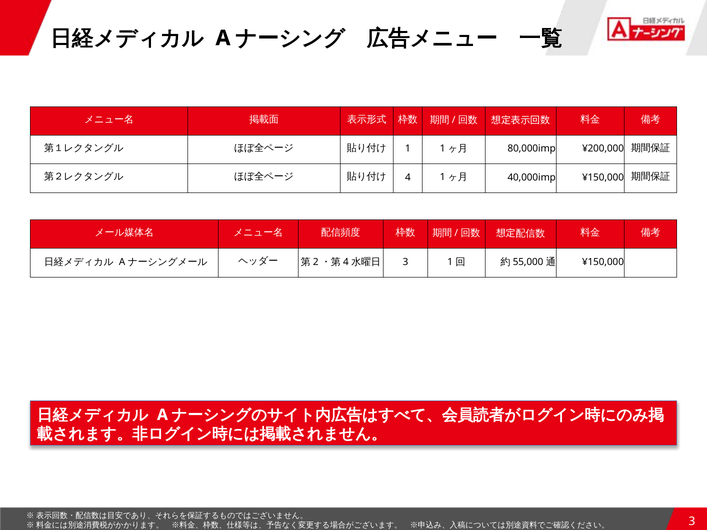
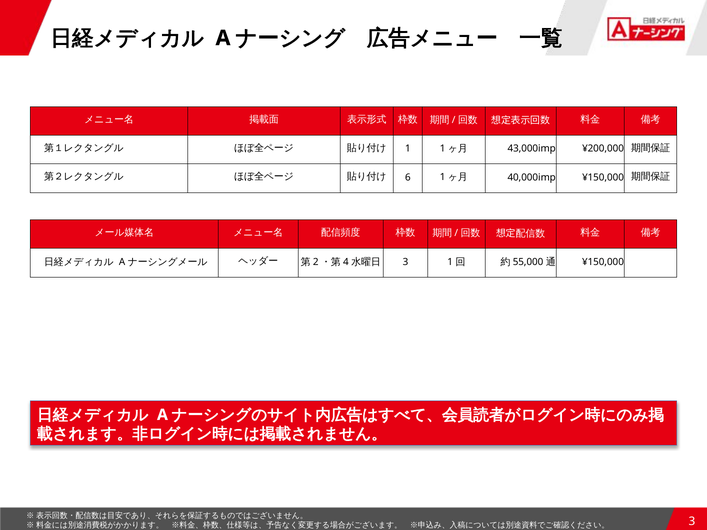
80,000imp: 80,000imp -> 43,000imp (532, 149)
4: 4 -> 6 (408, 177)
